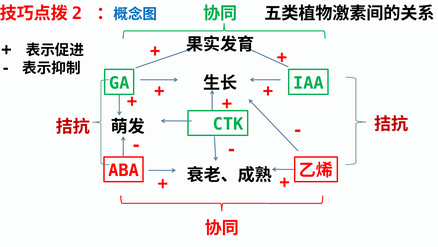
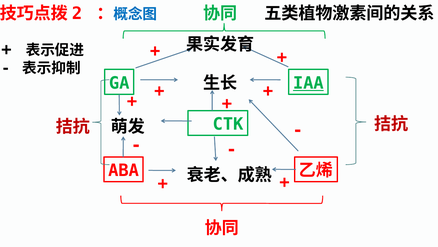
IAA underline: none -> present (308, 83)
